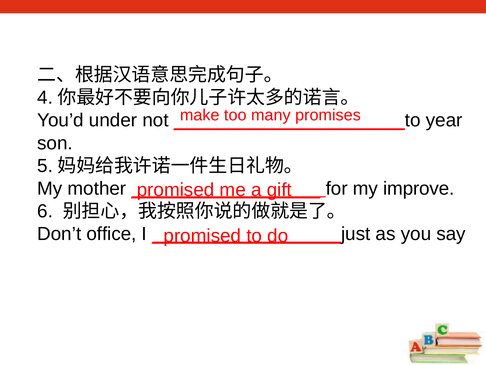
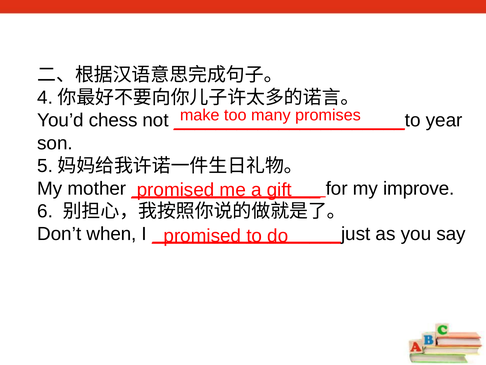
under: under -> chess (113, 120)
office: office -> when (111, 234)
